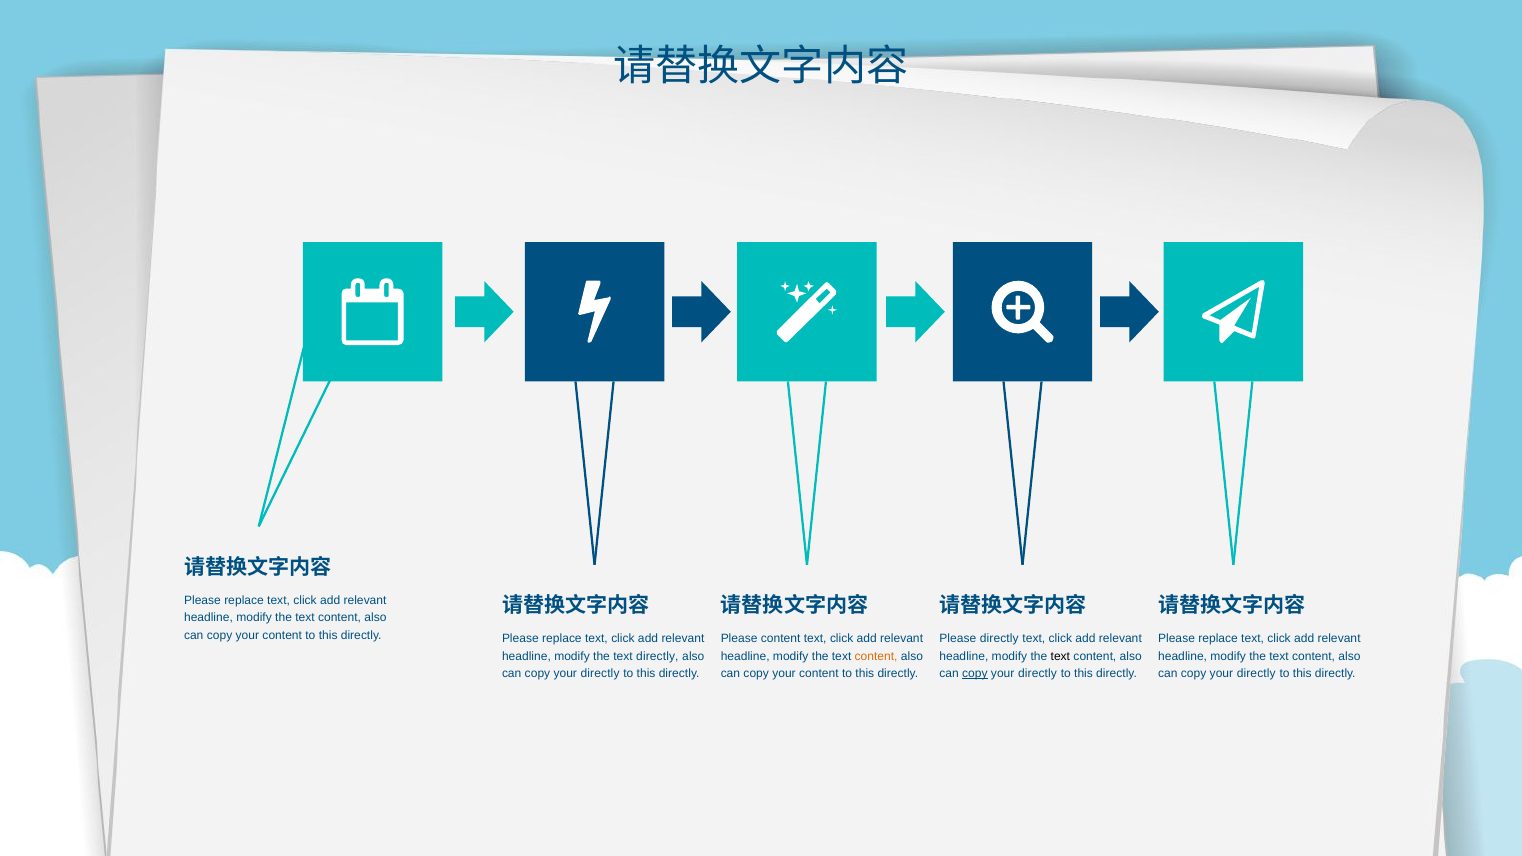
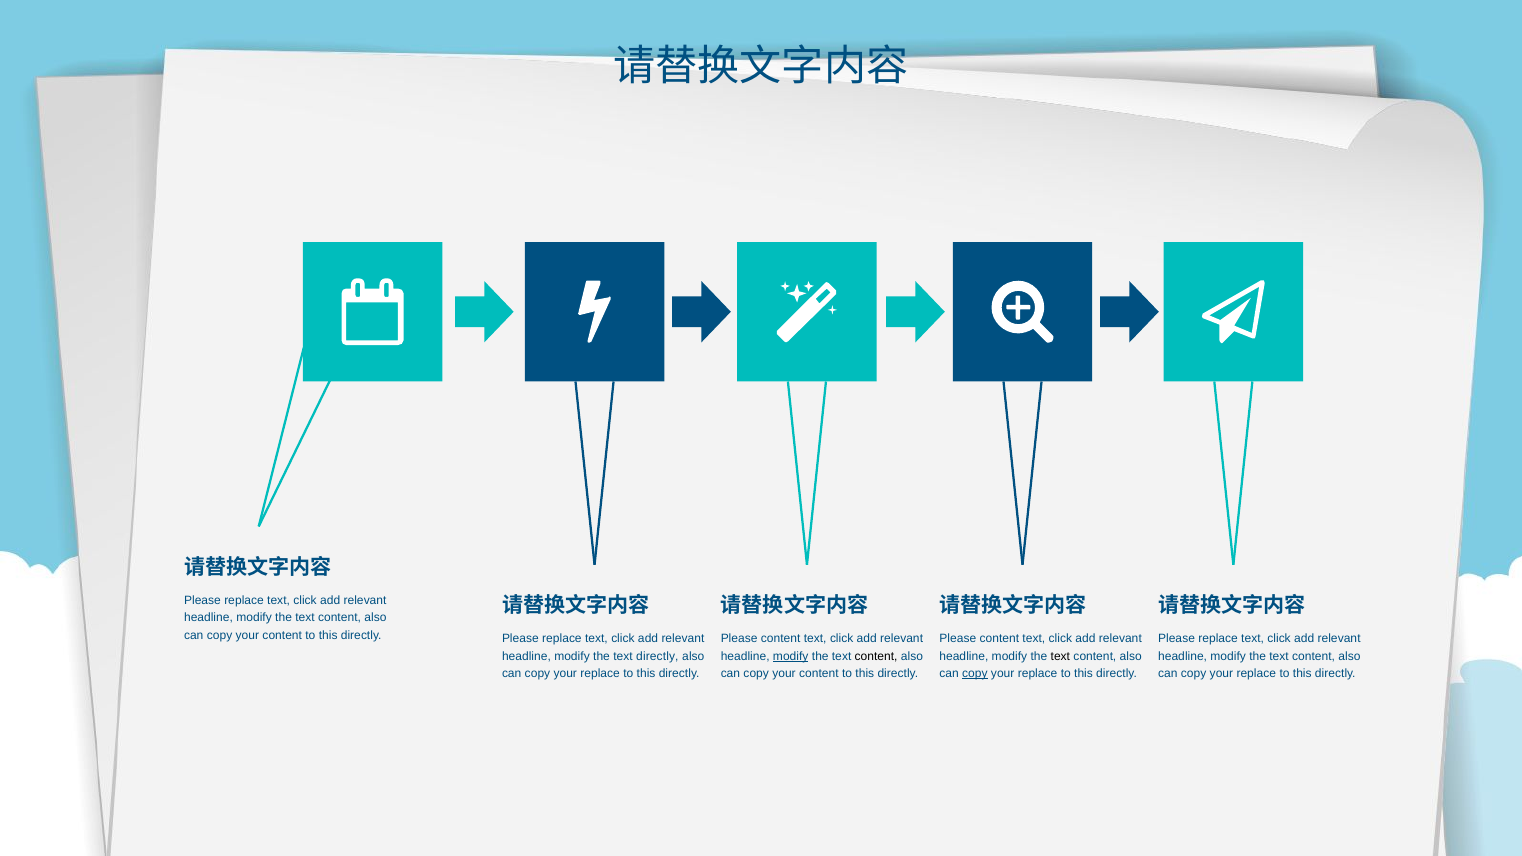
directly: directly -> content (999, 639)
modify underline: none -> present (791, 656)
content colour: orange -> black (876, 656)
directly: directly -> replace (600, 674)
directly: directly -> replace (1038, 674)
directly: directly -> replace (1256, 674)
